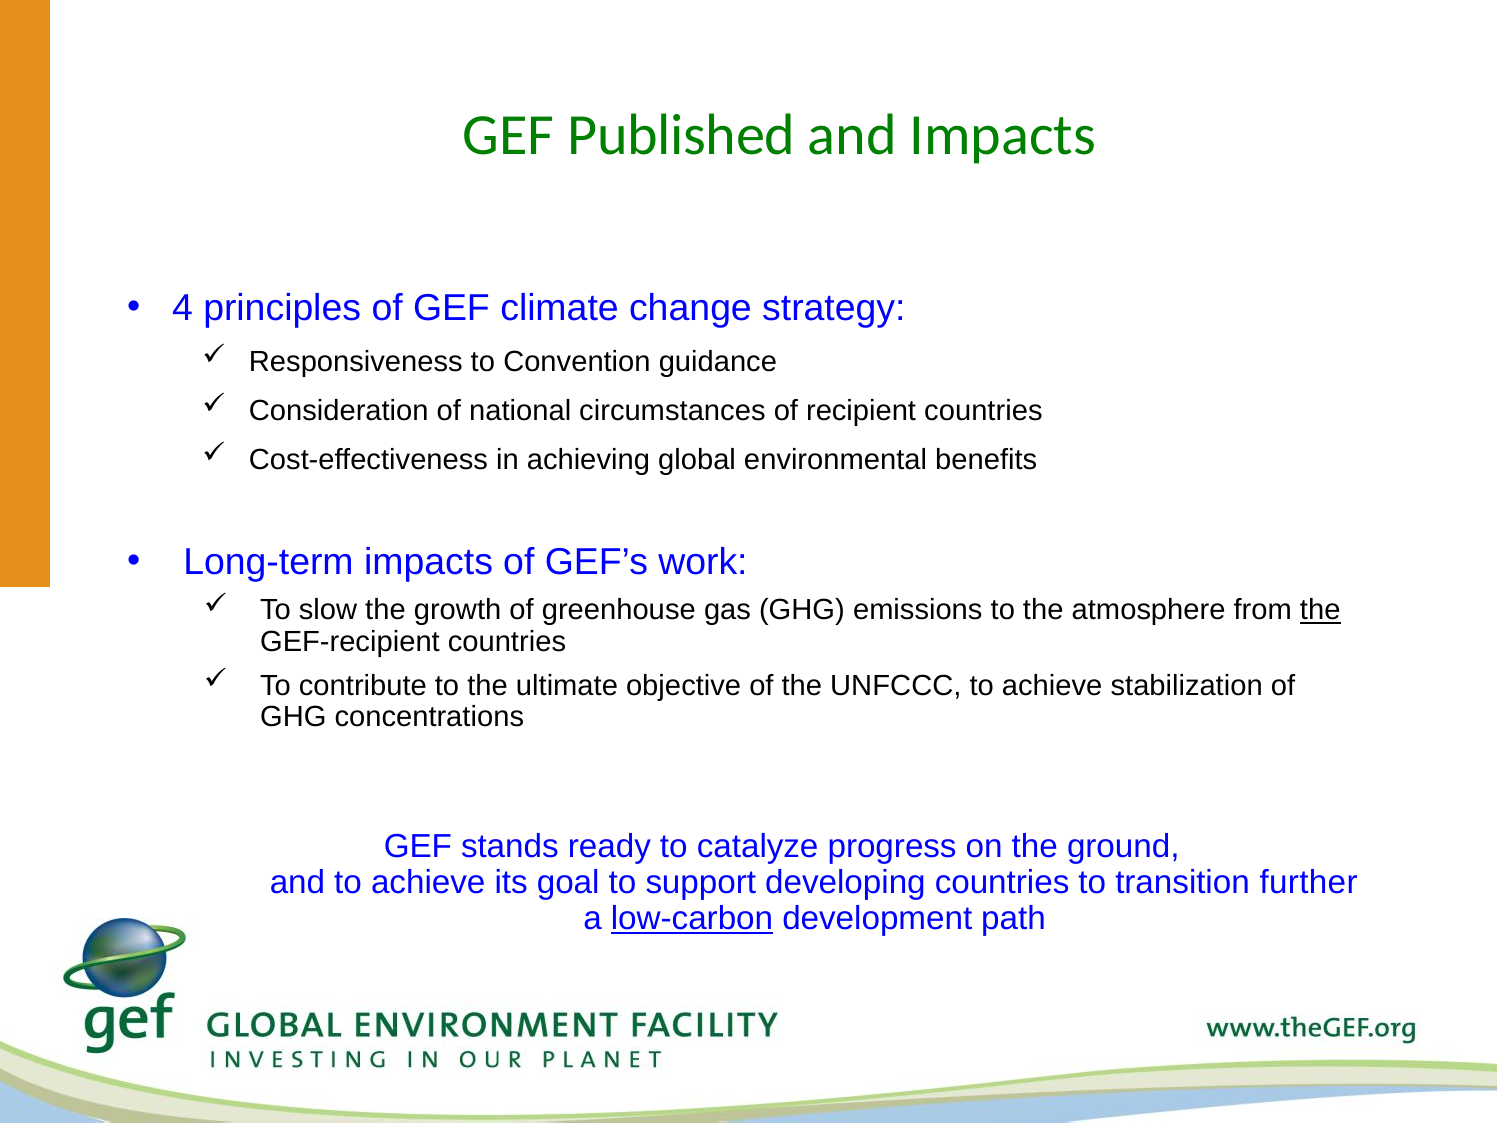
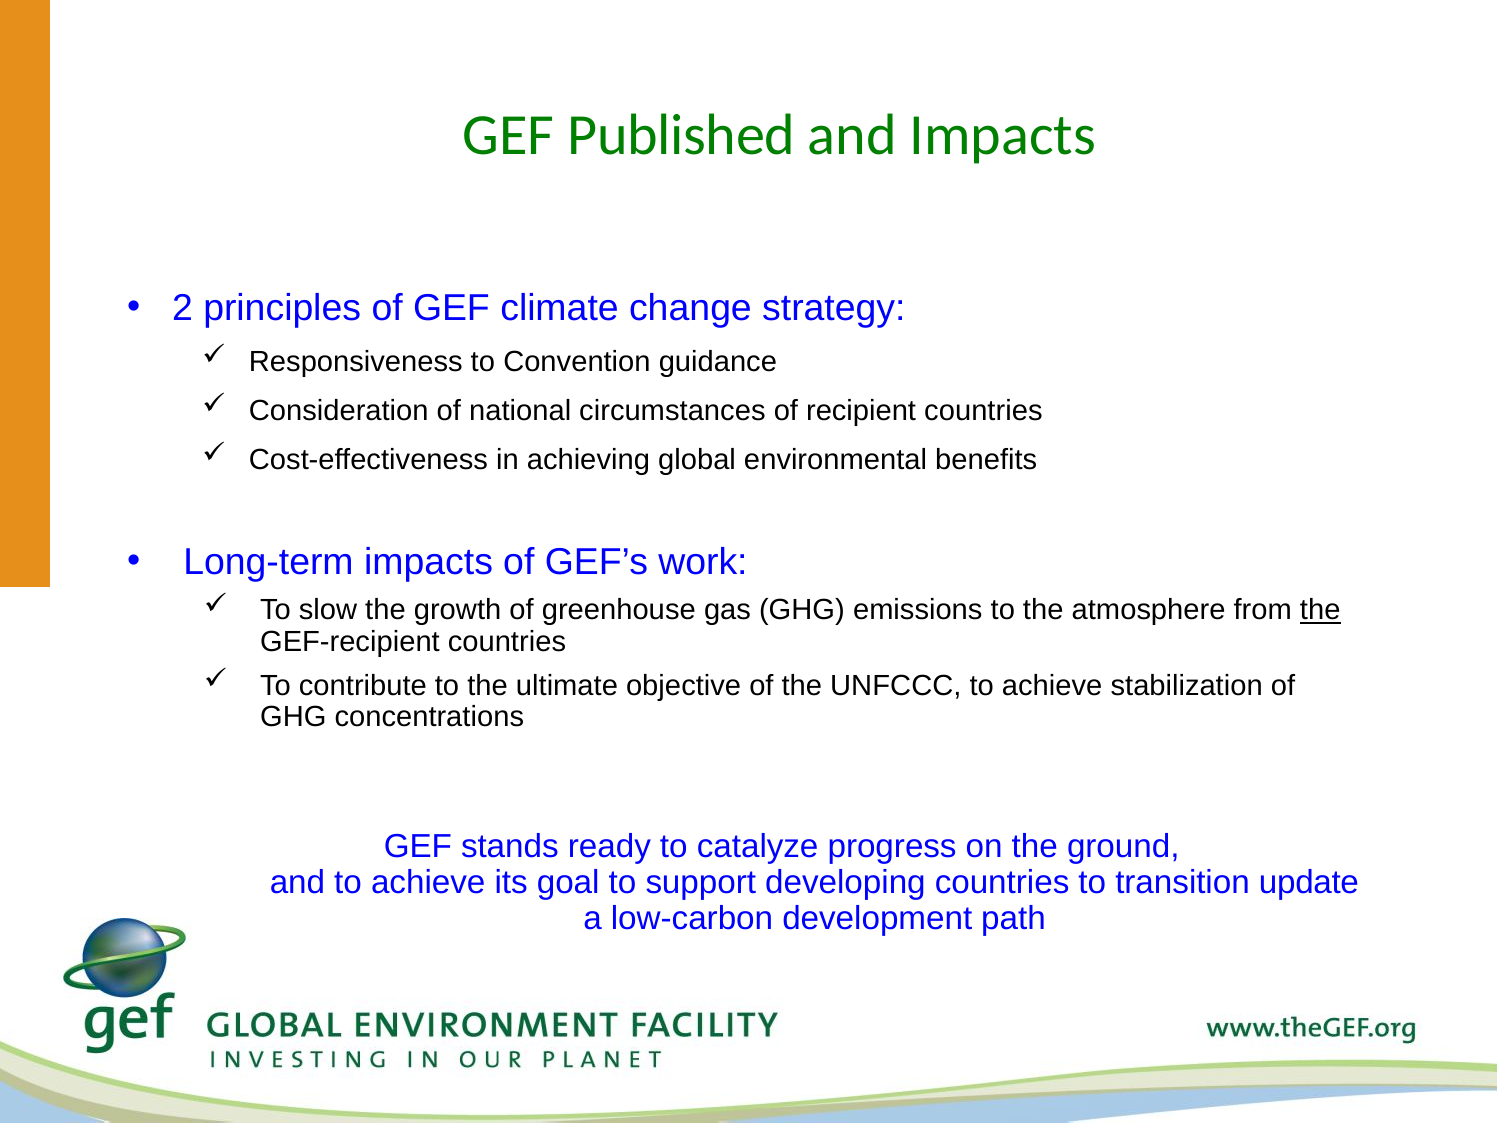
4: 4 -> 2 (183, 308)
further: further -> update (1309, 883)
low-carbon underline: present -> none (692, 919)
